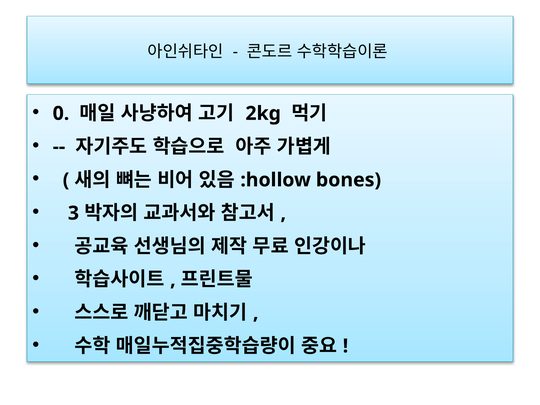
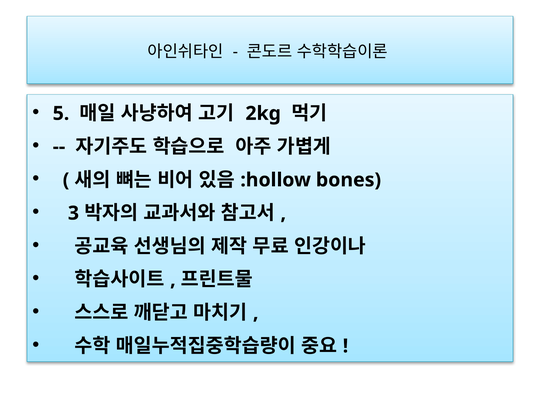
0: 0 -> 5 (61, 113)
